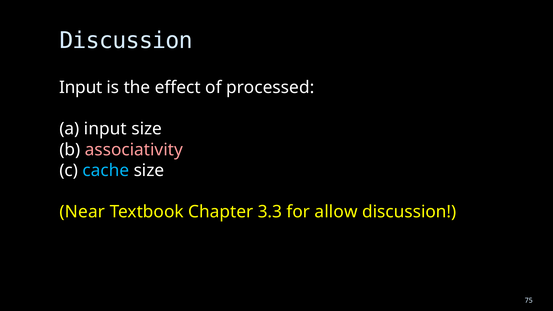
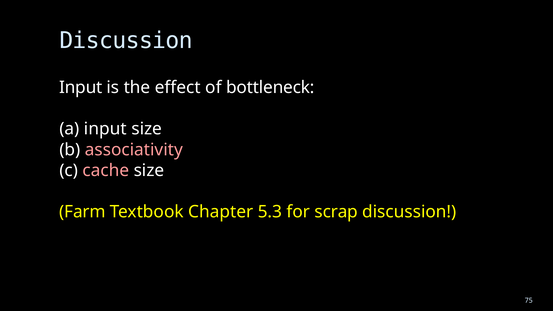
processed: processed -> bottleneck (270, 87)
cache colour: light blue -> pink (106, 170)
Near: Near -> Farm (82, 212)
3.3: 3.3 -> 5.3 (270, 212)
allow: allow -> scrap (336, 212)
